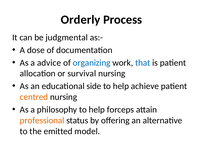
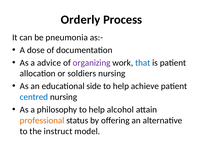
judgmental: judgmental -> pneumonia (67, 38)
organizing colour: blue -> purple (92, 63)
survival: survival -> soldiers (82, 74)
centred colour: orange -> blue (34, 97)
forceps: forceps -> alcohol (120, 110)
emitted: emitted -> instruct (58, 131)
